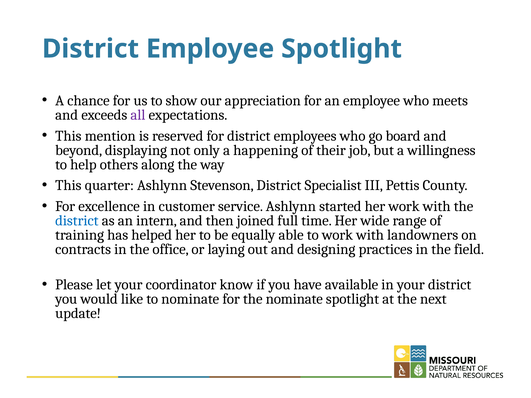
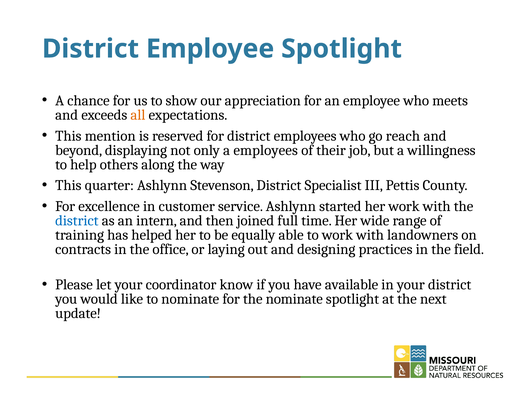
all colour: purple -> orange (138, 115)
board: board -> reach (403, 136)
a happening: happening -> employees (266, 150)
